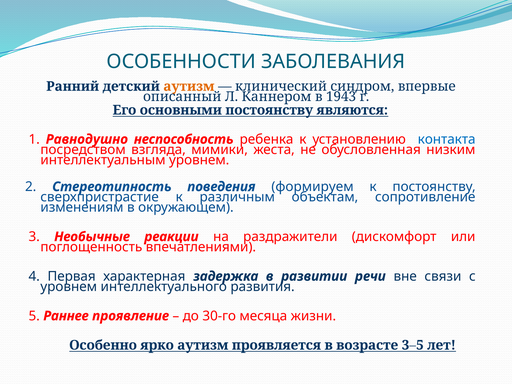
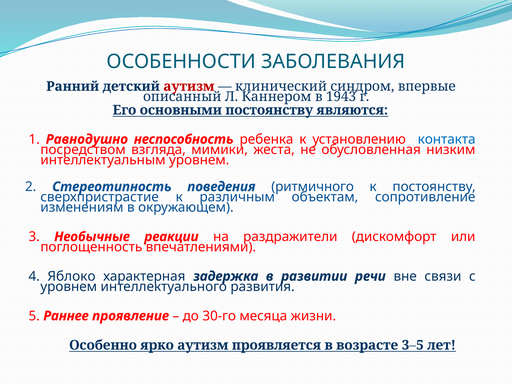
аутизм colour: orange -> red (189, 86)
формируем: формируем -> ритмичного (313, 187)
Первая: Первая -> Яблоко (71, 276)
